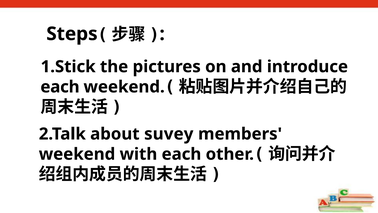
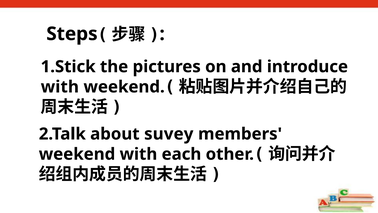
each: each -> with (60, 87)
